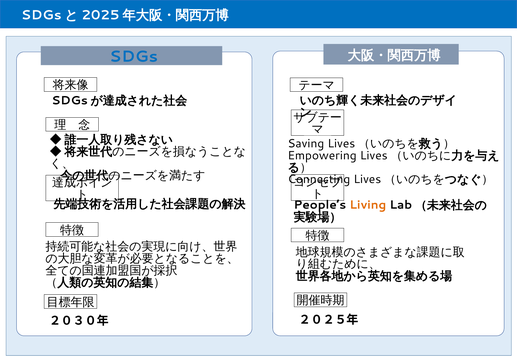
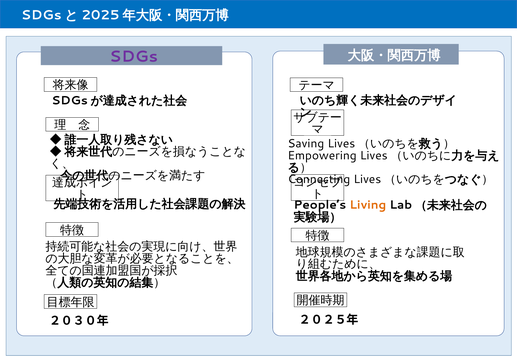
SDGs colour: blue -> purple (134, 57)
